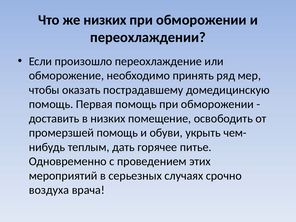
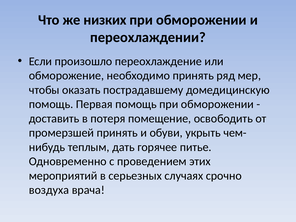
в низких: низких -> потеря (108, 119)
промерзшей помощь: помощь -> принять (117, 133)
